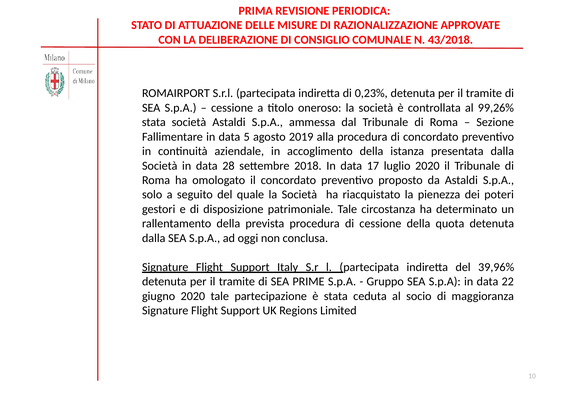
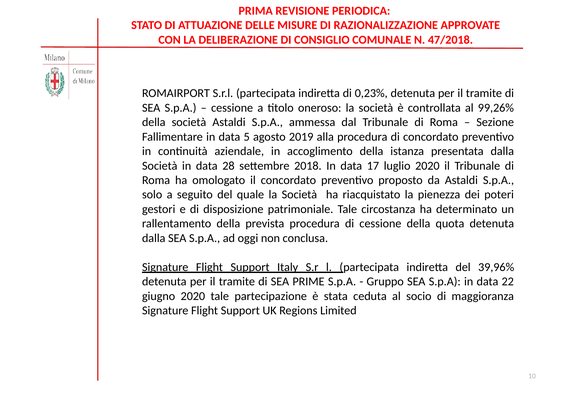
43/2018: 43/2018 -> 47/2018 (450, 40)
stata: stata -> della (154, 122)
